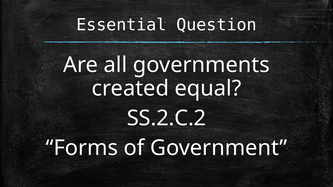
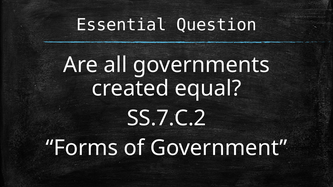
SS.2.C.2: SS.2.C.2 -> SS.7.C.2 (167, 118)
